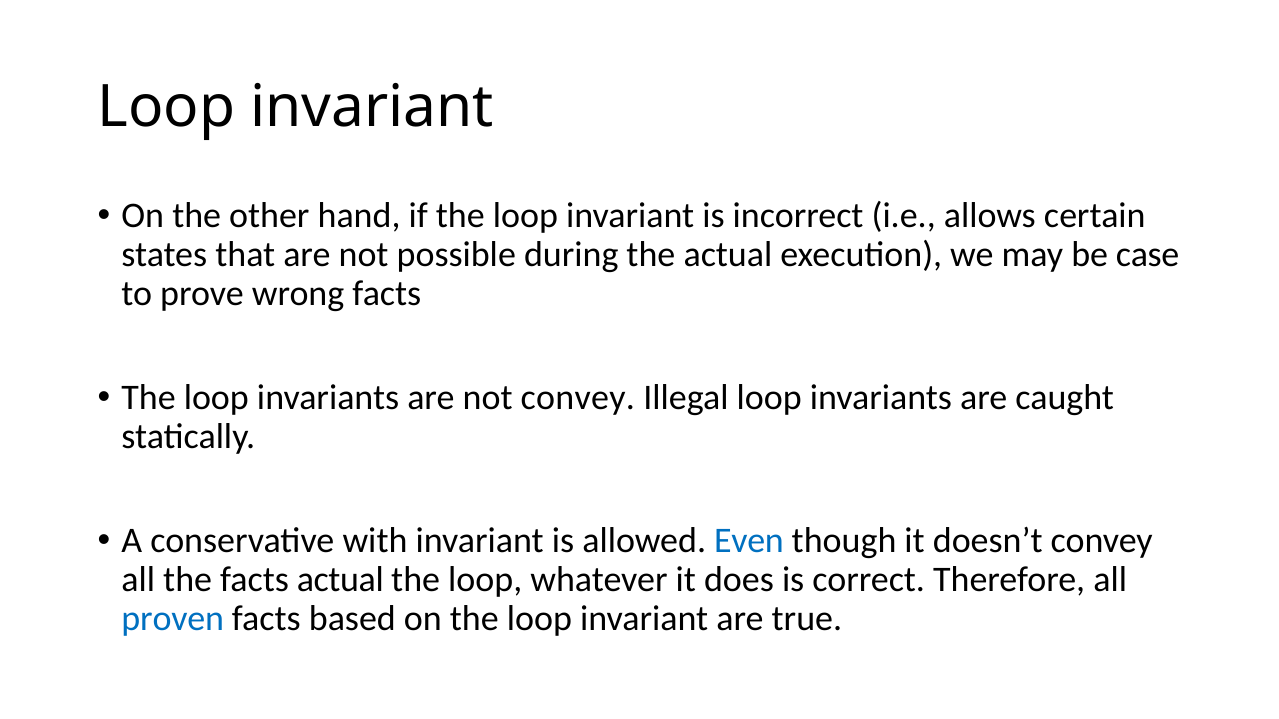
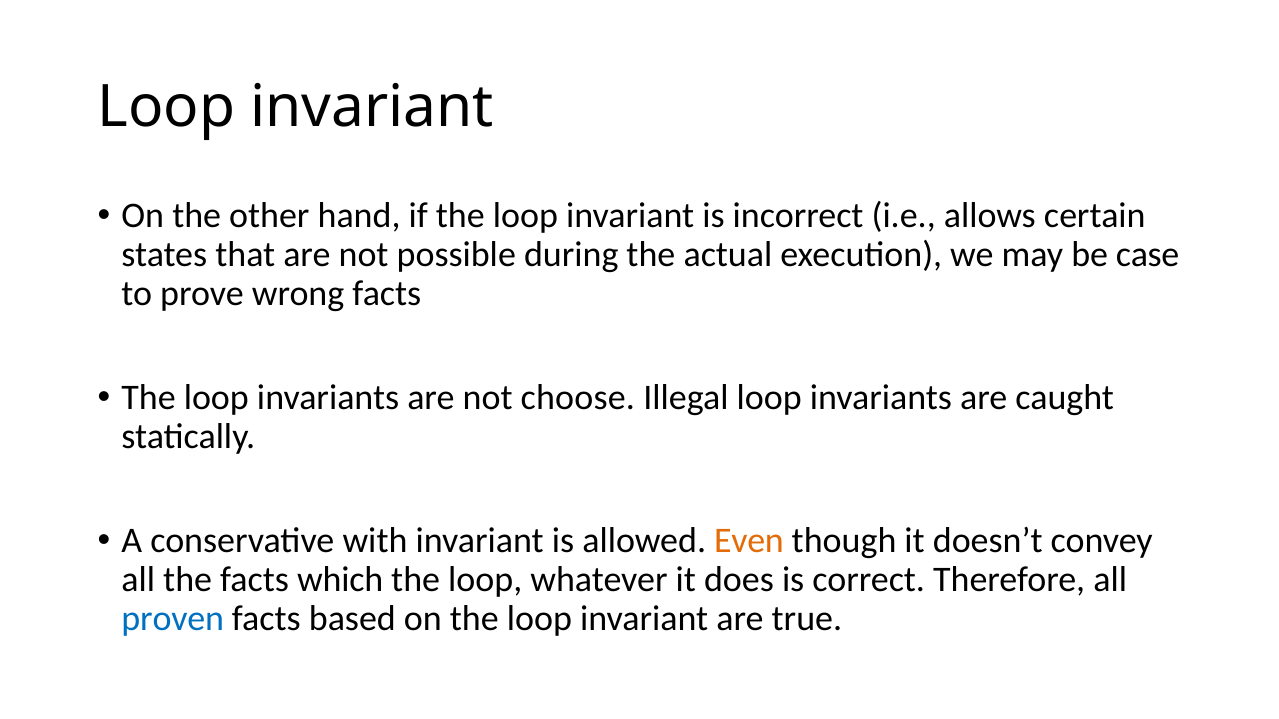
not convey: convey -> choose (578, 398)
Even colour: blue -> orange (749, 541)
facts actual: actual -> which (340, 580)
